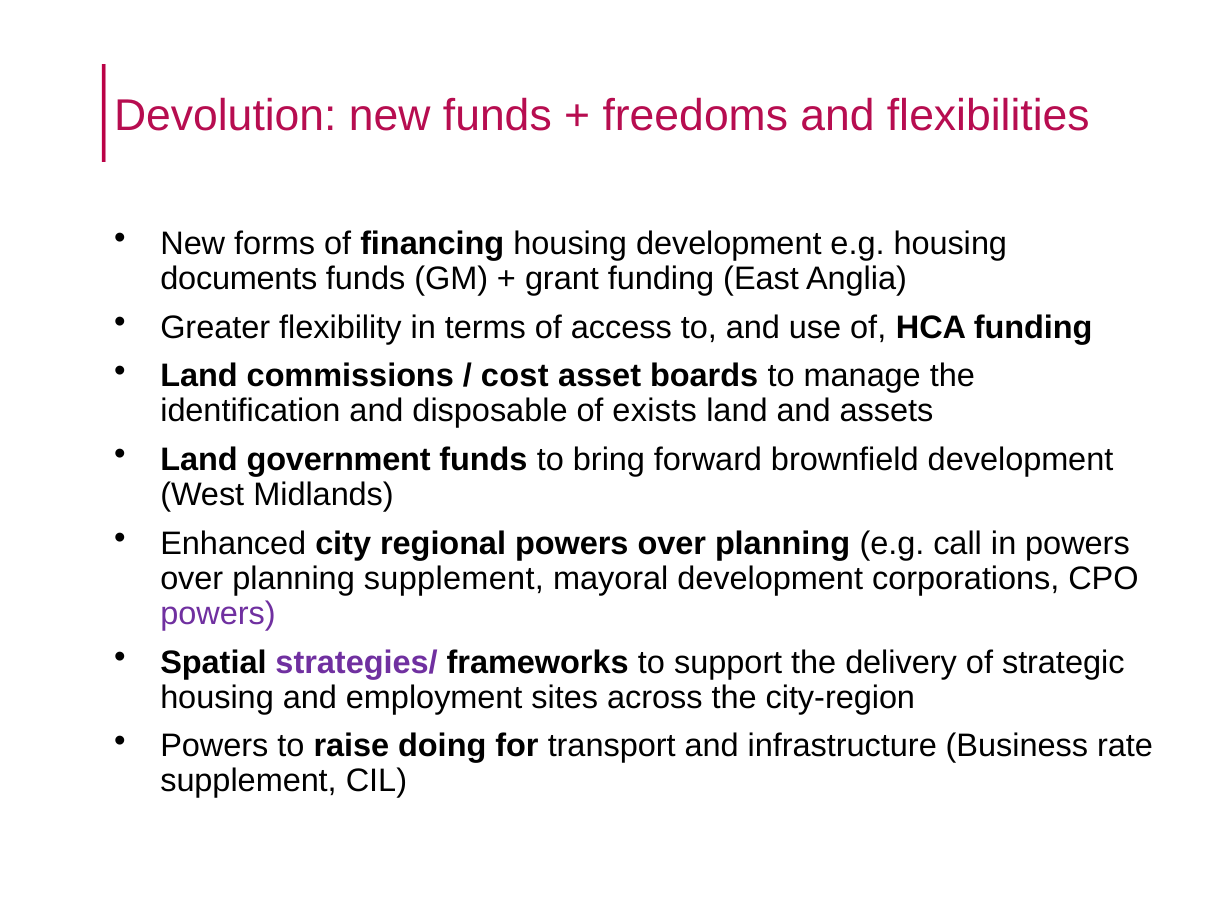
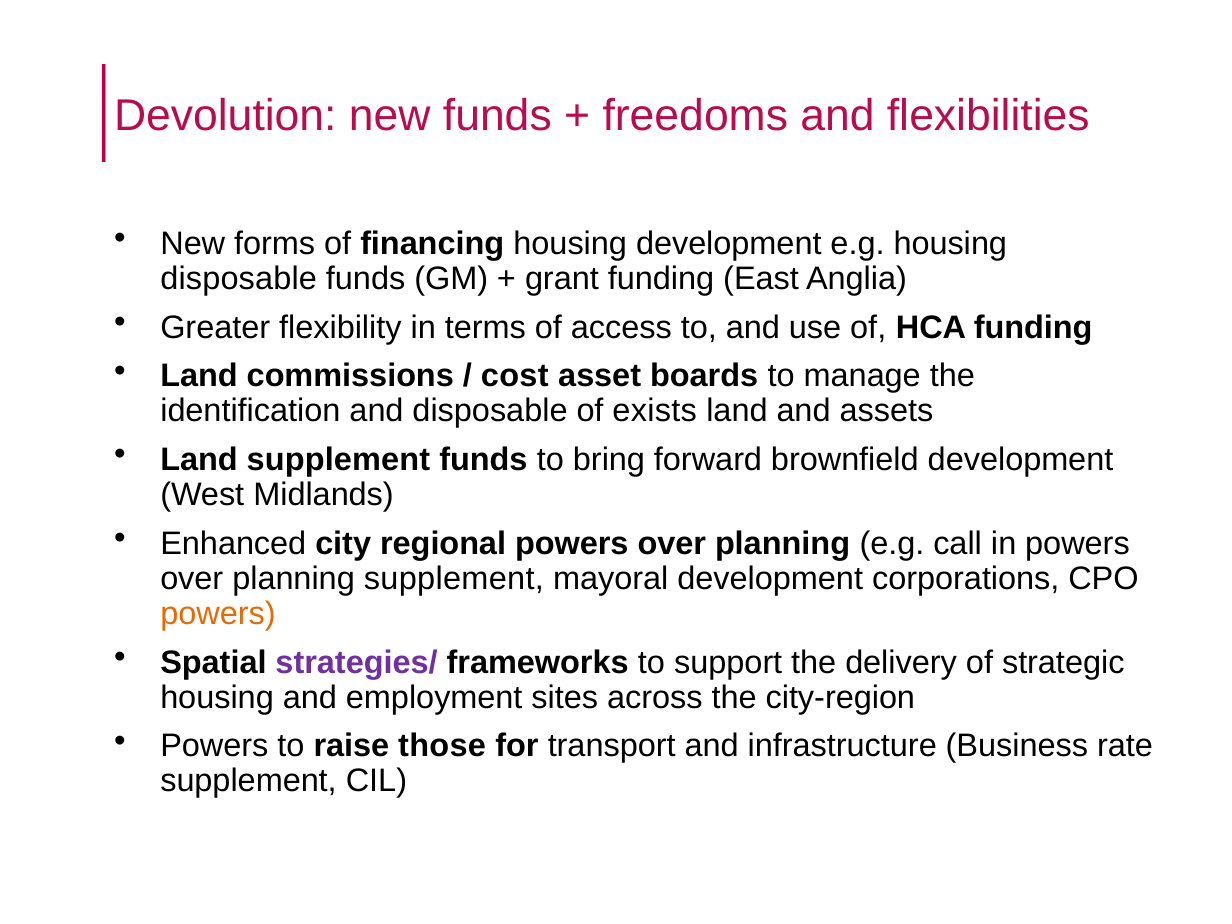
documents: documents -> disposable (239, 279)
Land government: government -> supplement (338, 460)
powers colour: purple -> orange (218, 614)
doing: doing -> those (442, 746)
